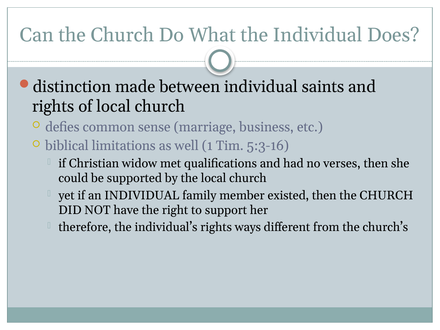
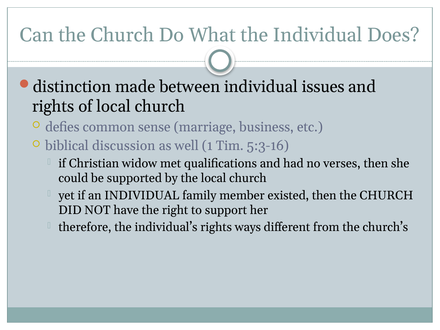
saints: saints -> issues (323, 87)
limitations: limitations -> discussion (124, 146)
